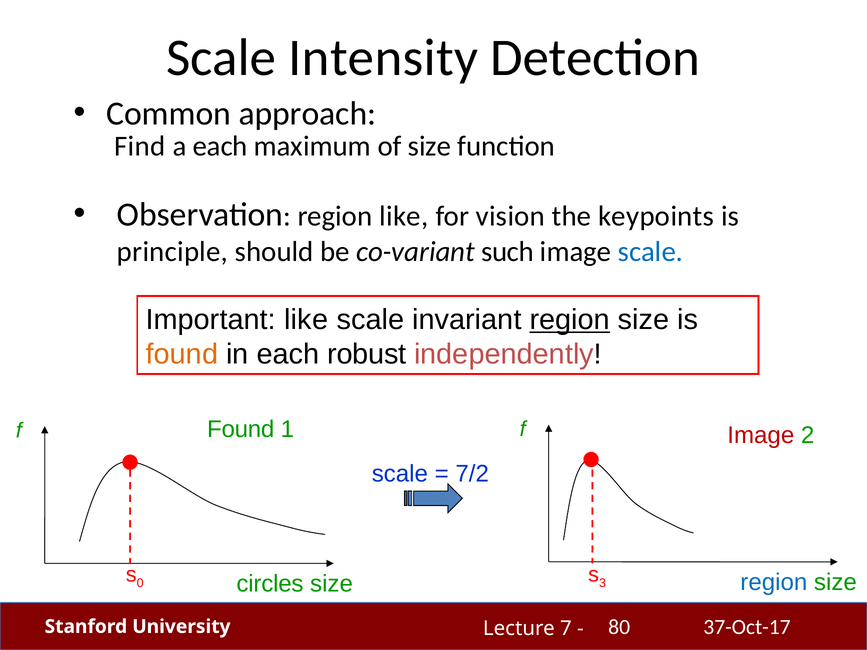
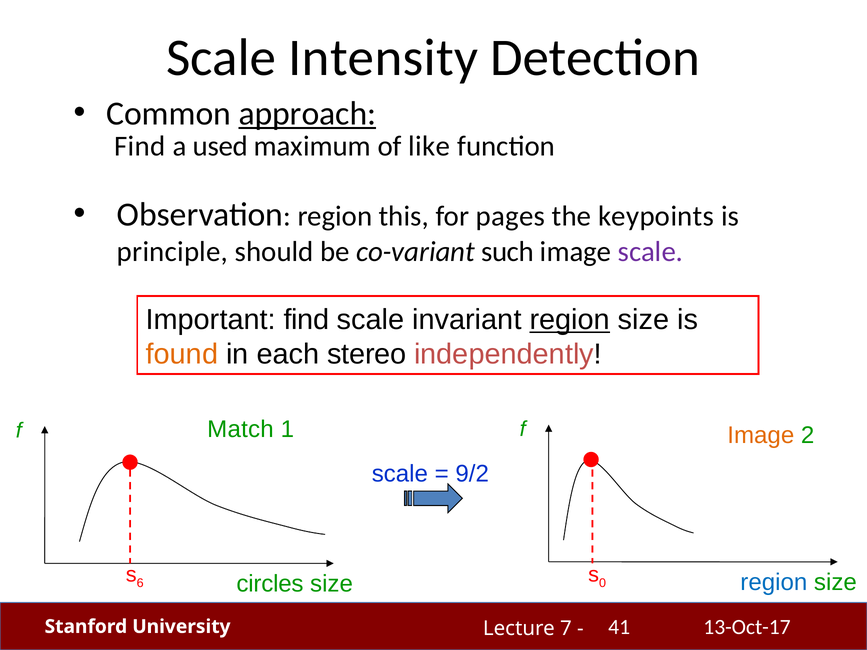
approach underline: none -> present (307, 114)
a each: each -> used (220, 146)
of size: size -> like (429, 146)
region like: like -> this (404, 216)
vision: vision -> pages (510, 216)
scale colour: blue -> purple (650, 252)
Important like: like -> find (306, 320)
robust: robust -> stereo (367, 354)
Found: Found -> Match (240, 430)
Image colour: red -> orange (761, 435)
7/2: 7/2 -> 9/2 (472, 474)
0: 0 -> 6 (140, 584)
3: 3 -> 0 (603, 584)
37-Oct-17: 37-Oct-17 -> 13-Oct-17 (747, 627)
80: 80 -> 41 (619, 627)
